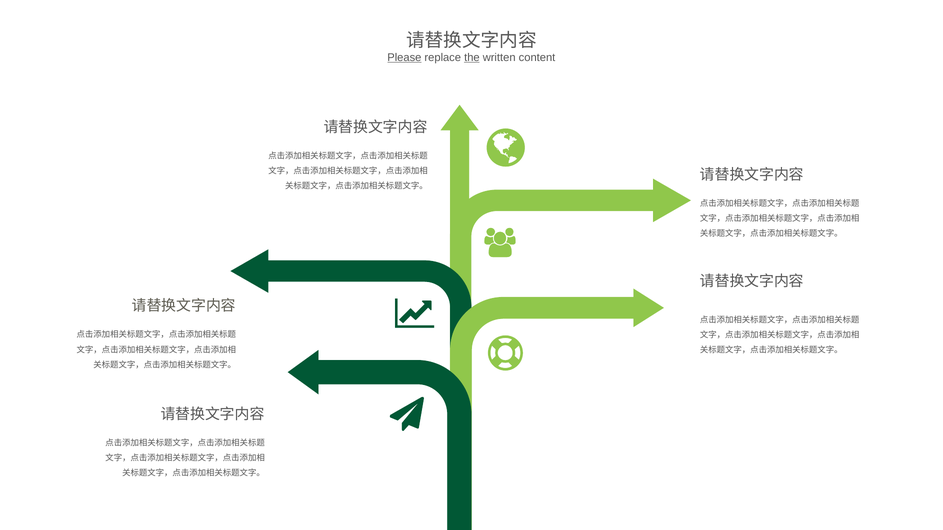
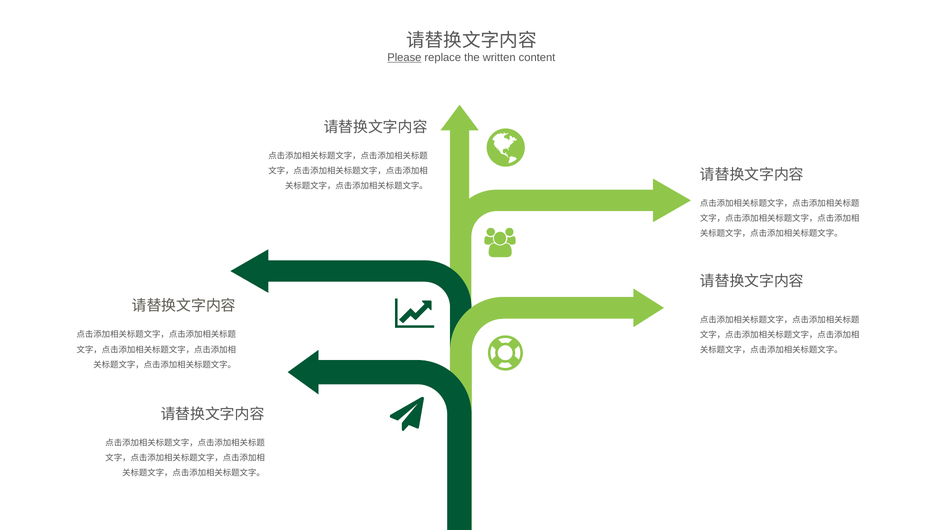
the underline: present -> none (472, 57)
